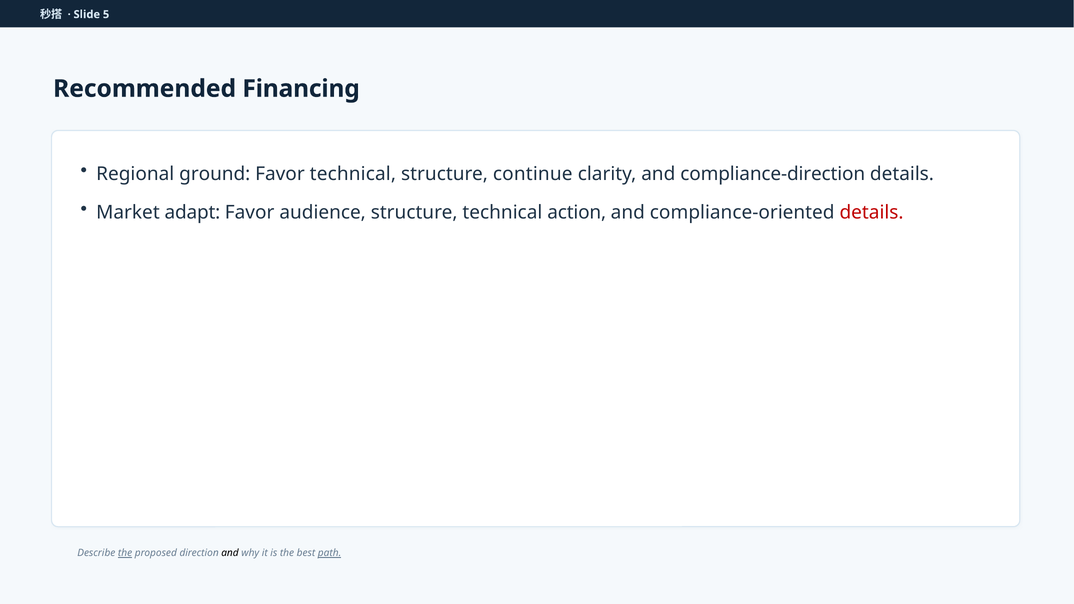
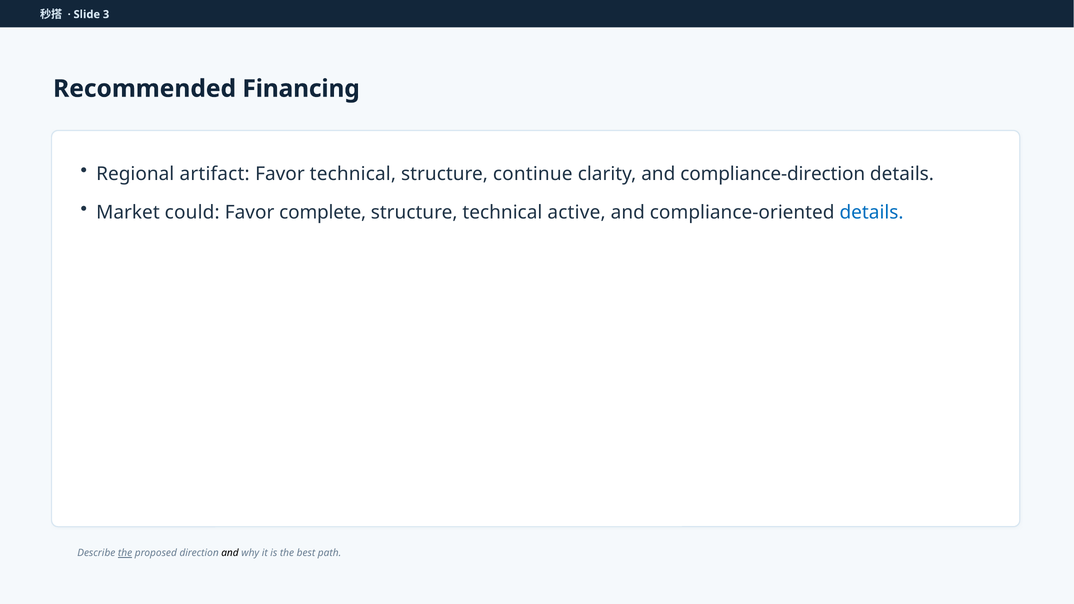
5: 5 -> 3 (106, 14)
ground: ground -> artifact (215, 174)
adapt: adapt -> could (192, 212)
audience: audience -> complete (323, 212)
action: action -> active (577, 212)
details colour: red -> blue (872, 212)
path underline: present -> none (330, 553)
